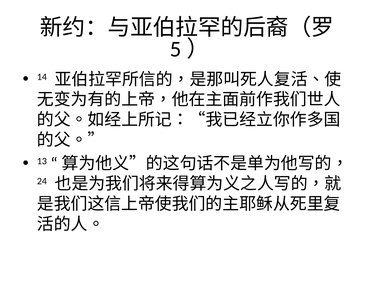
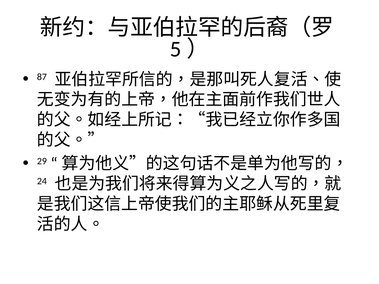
14: 14 -> 87 (42, 77)
13: 13 -> 29 (42, 161)
